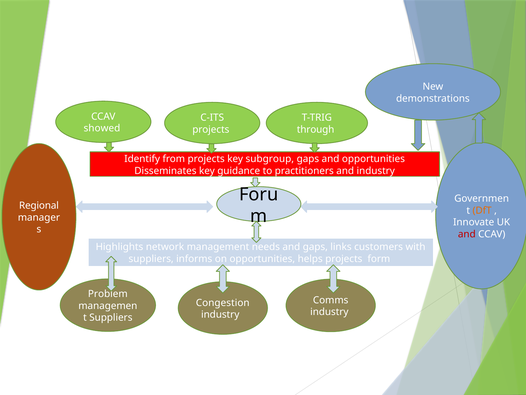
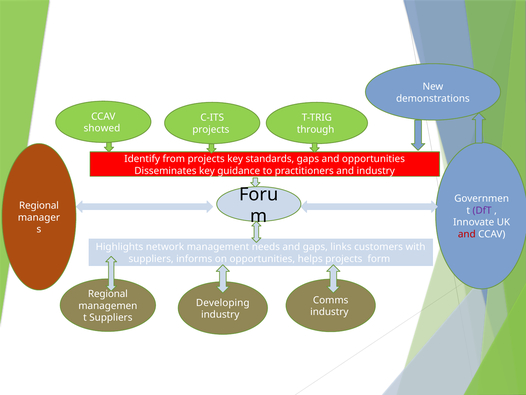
subgroup: subgroup -> standards (270, 159)
DfT colour: orange -> purple (482, 210)
Problem: Problem -> Regional (108, 294)
Congestion: Congestion -> Developing (223, 302)
